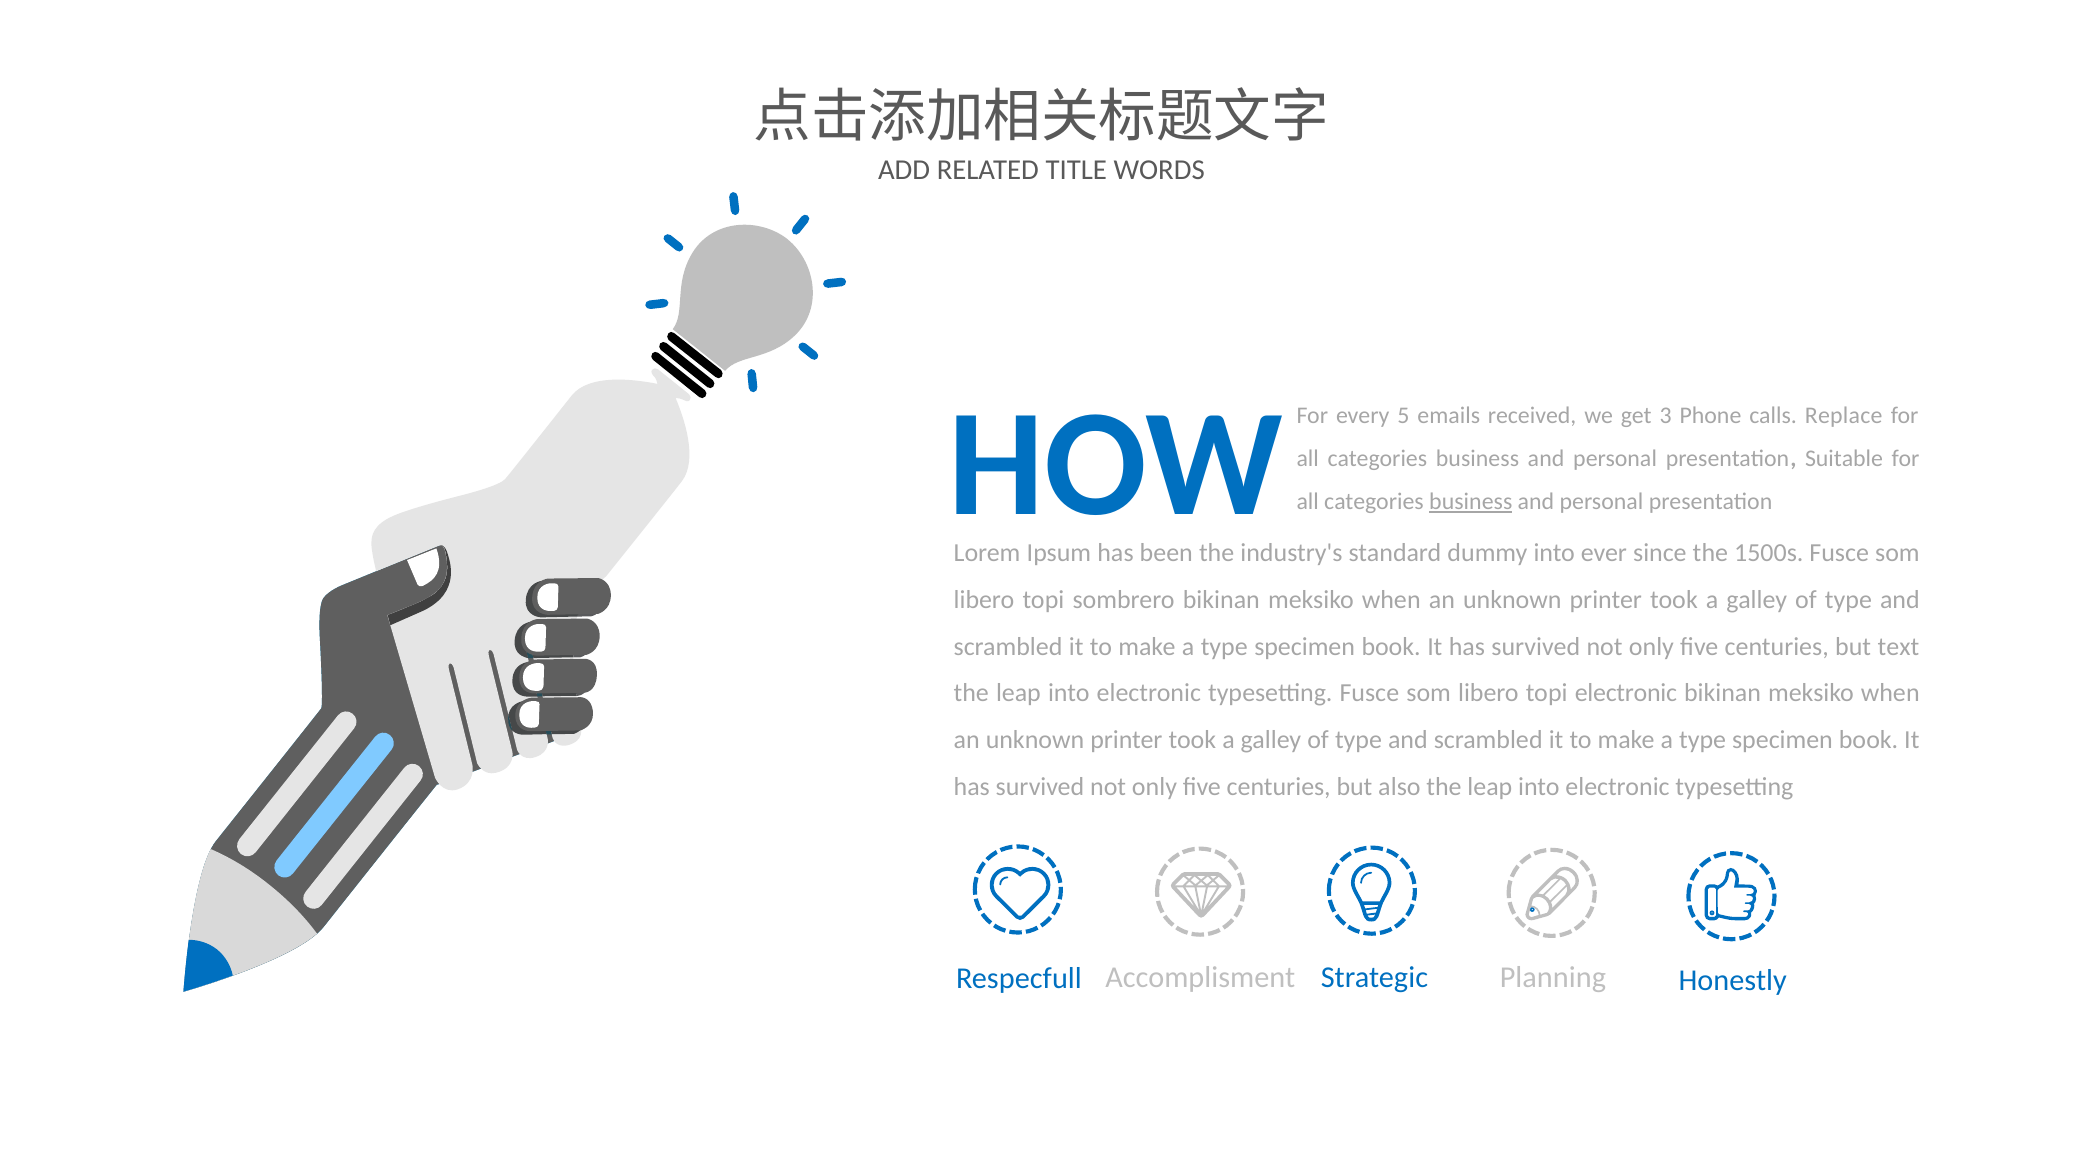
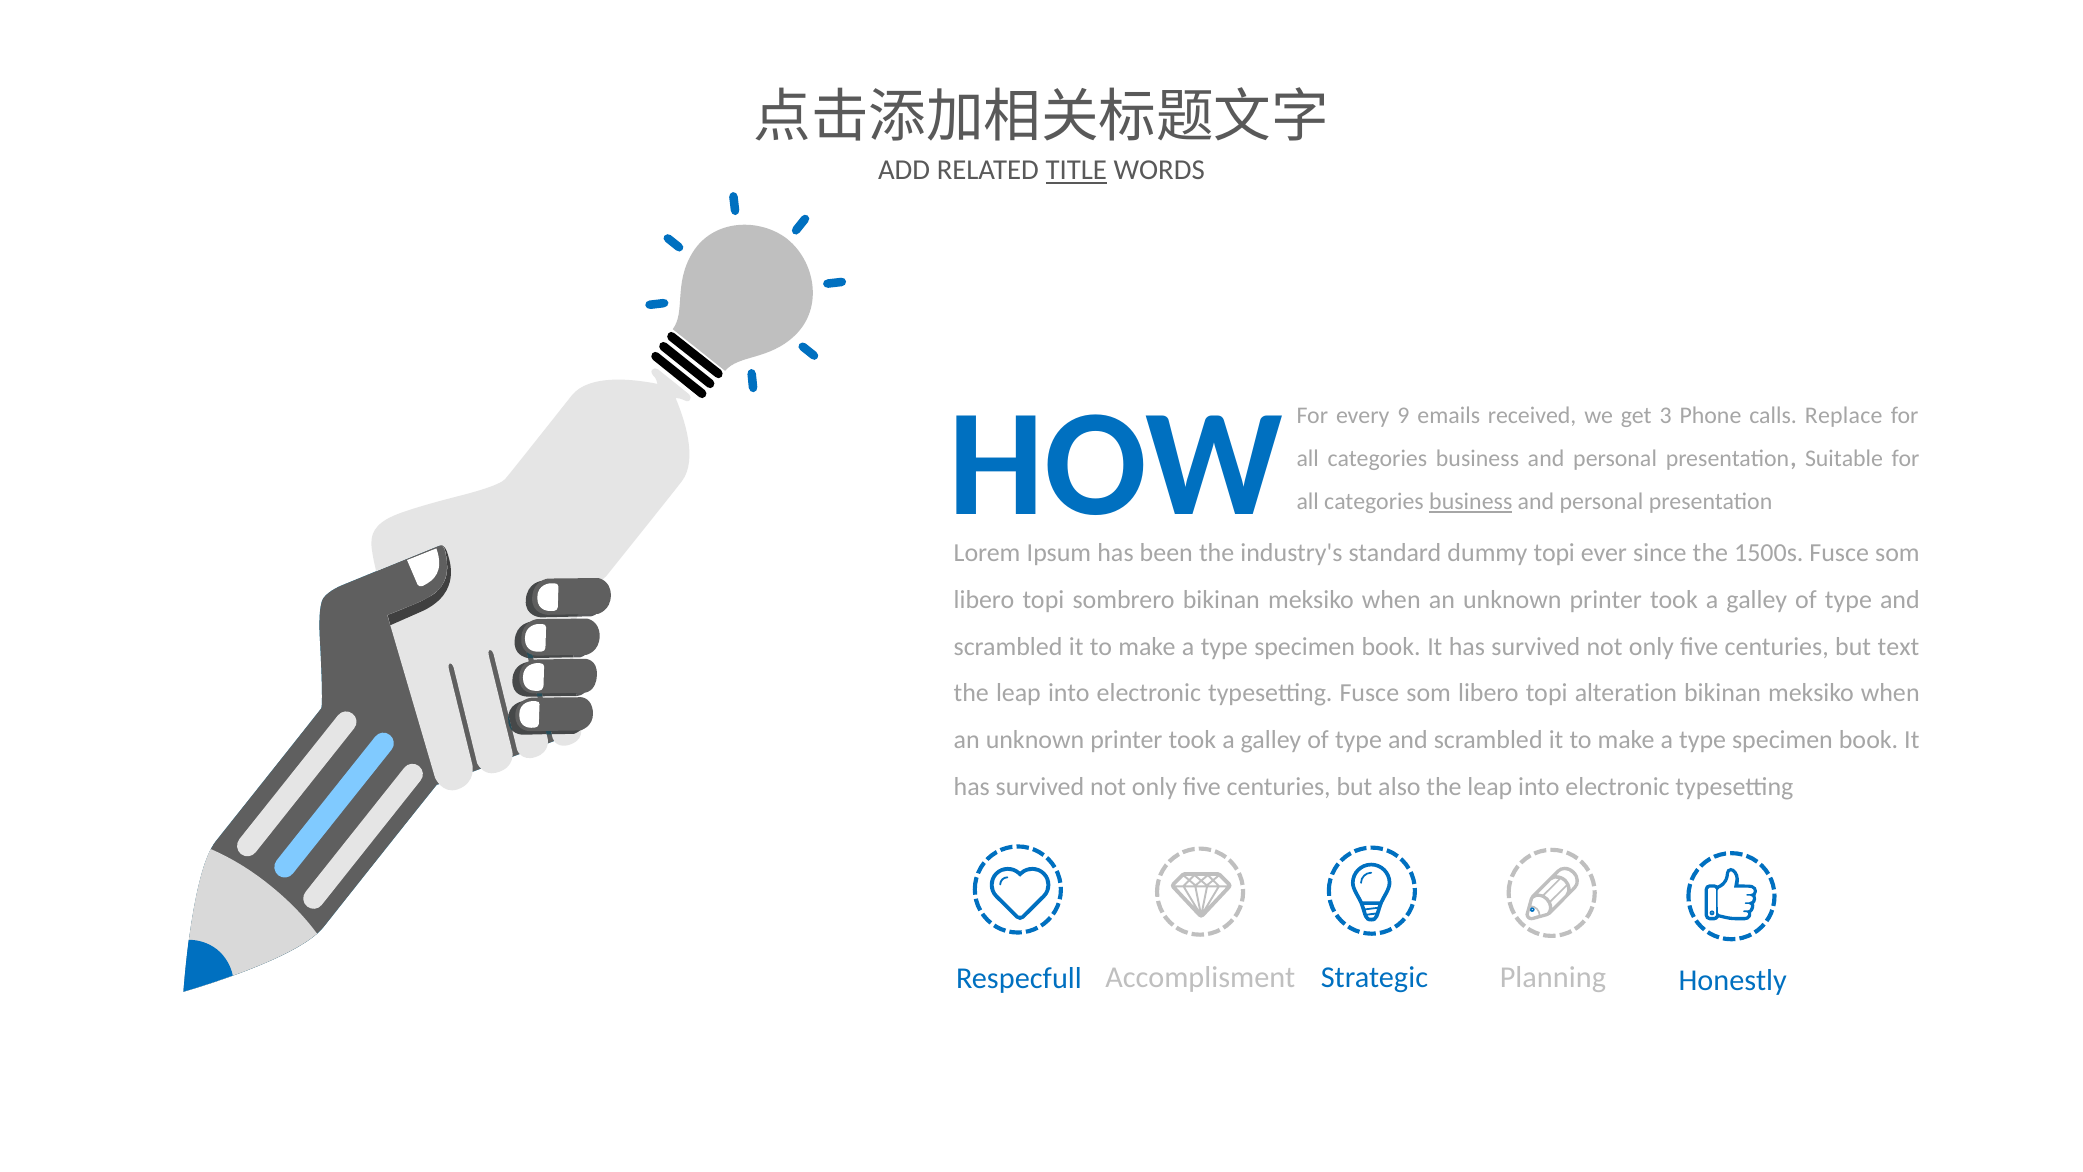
TITLE underline: none -> present (1076, 170)
5: 5 -> 9 (1403, 416)
dummy into: into -> topi (1554, 553)
topi electronic: electronic -> alteration (1626, 693)
